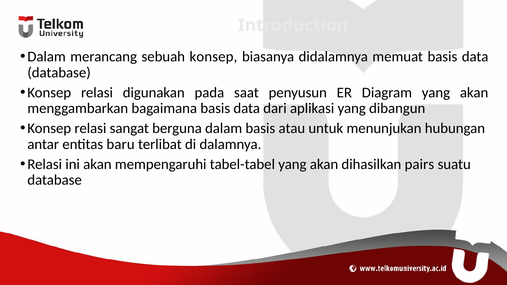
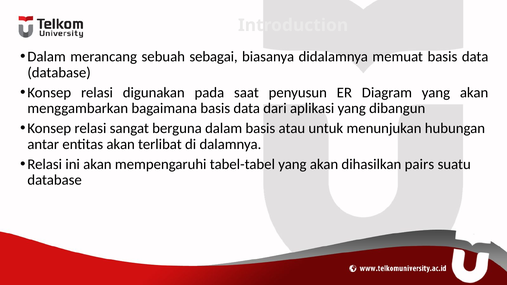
sebuah konsep: konsep -> sebagai (214, 57)
entitas baru: baru -> akan (121, 144)
